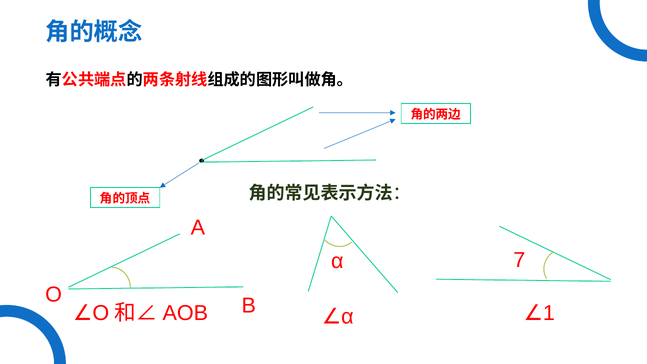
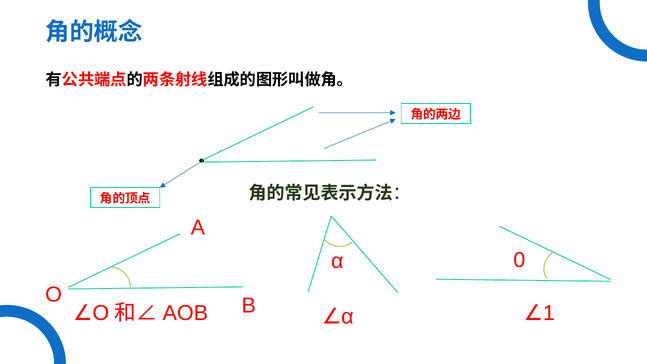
7: 7 -> 0 (519, 260)
